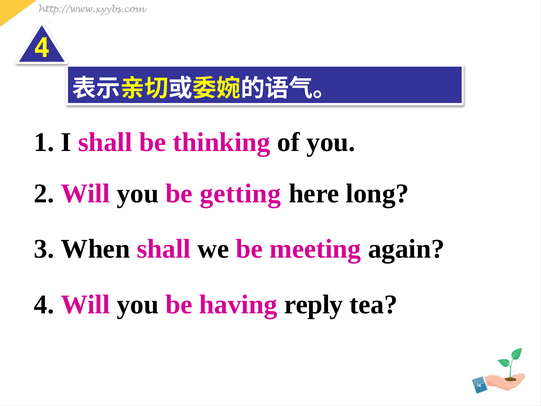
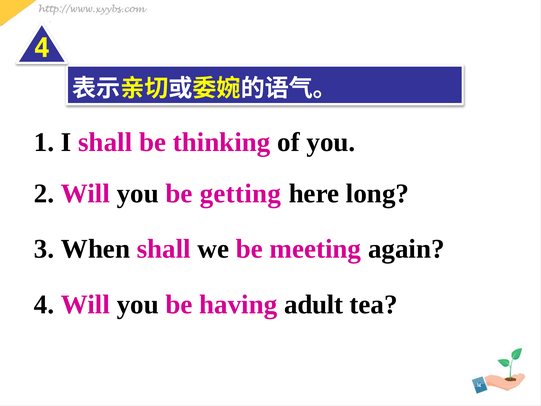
reply: reply -> adult (314, 304)
